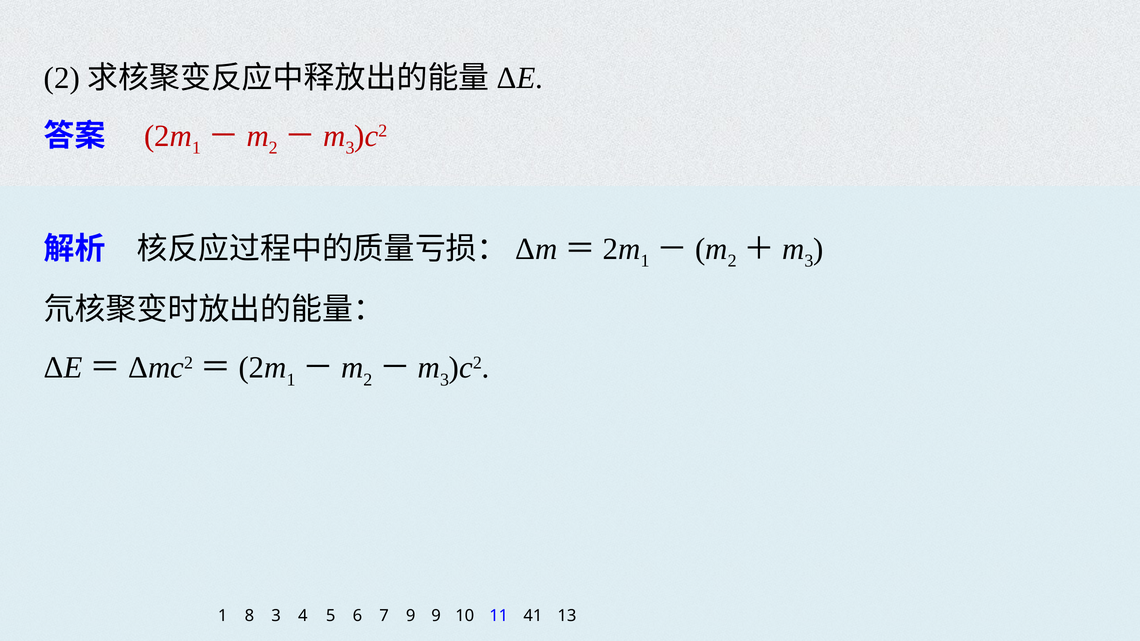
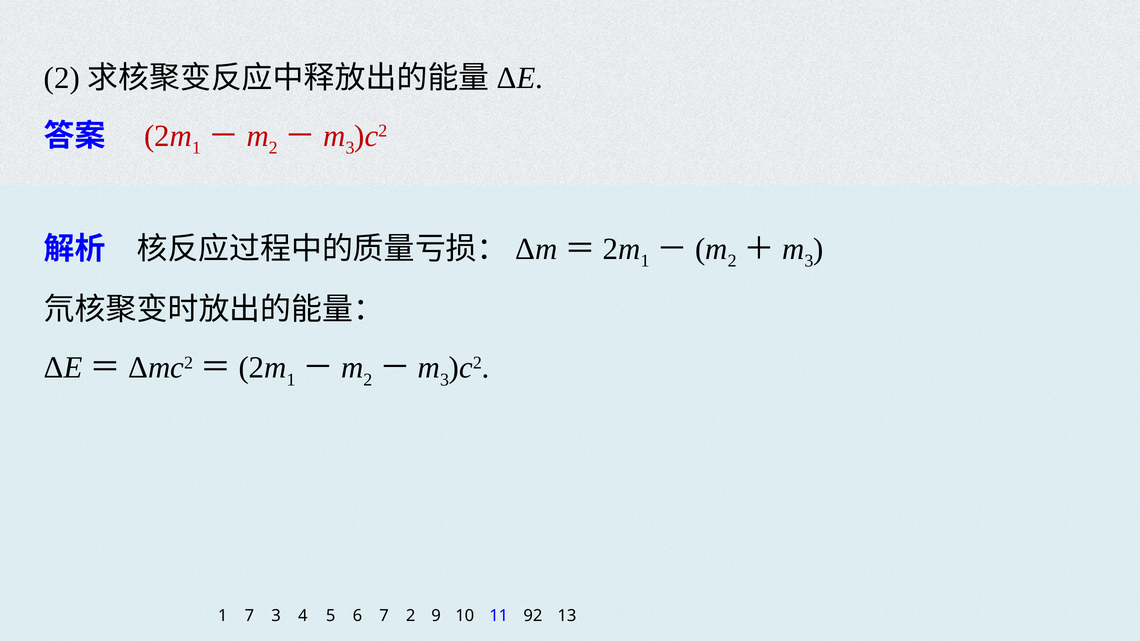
1 8: 8 -> 7 (249, 616)
7 9: 9 -> 2 (411, 616)
41: 41 -> 92 (533, 616)
